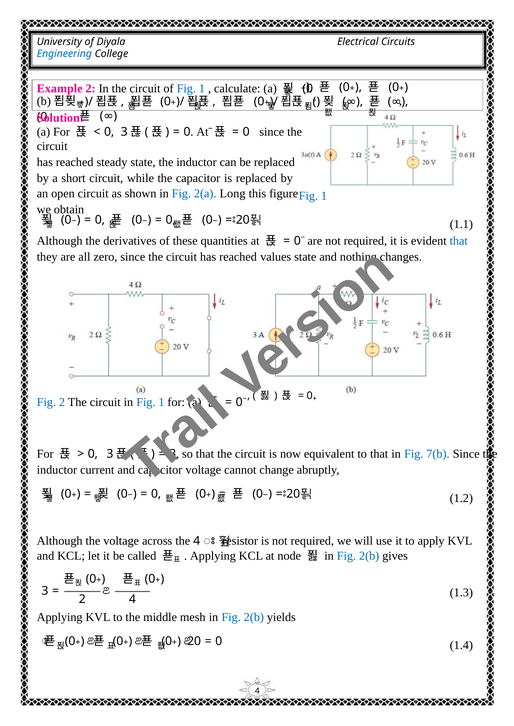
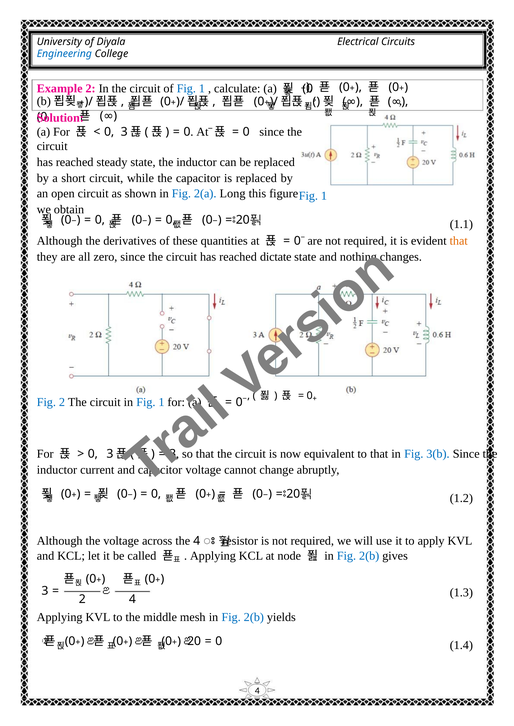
that colour: blue -> orange (459, 241)
values: values -> dictate (276, 257)
7(b: 7(b -> 3(b (438, 454)
